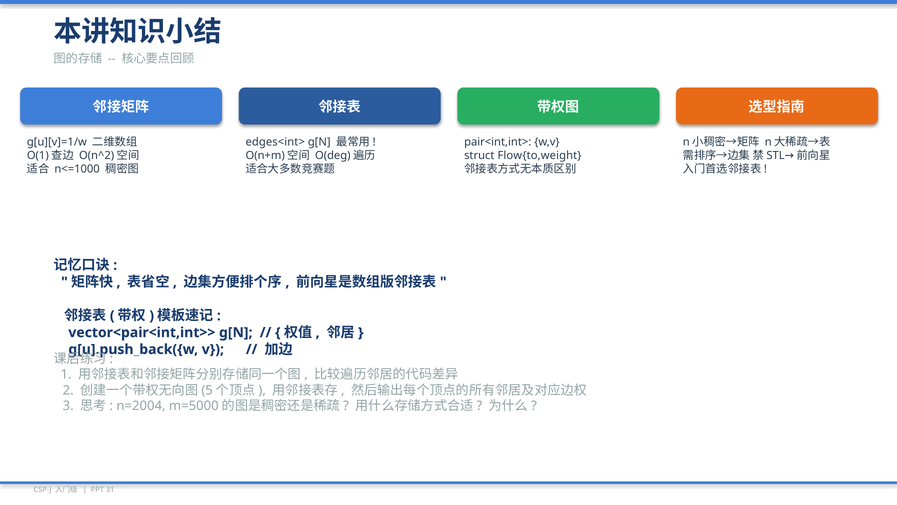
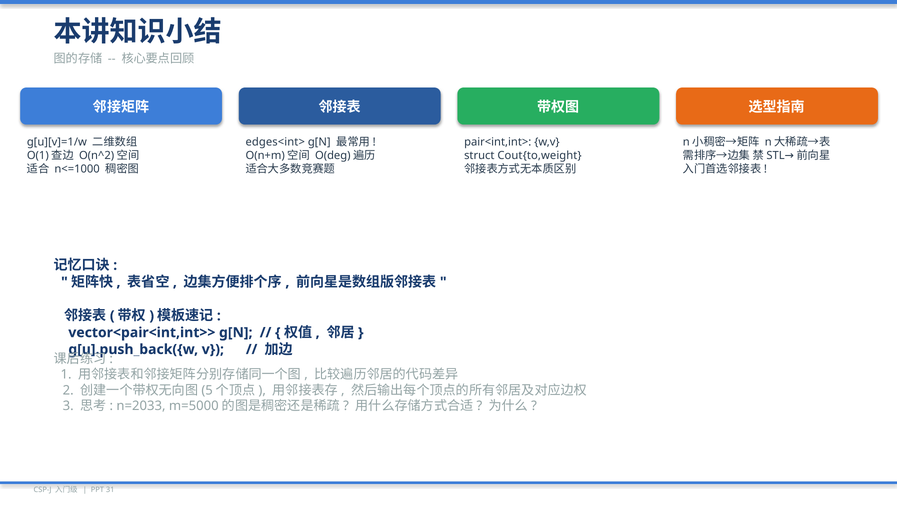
Flow{to,weight: Flow{to,weight -> Cout{to,weight (540, 155)
n=2004: n=2004 -> n=2033 (141, 406)
